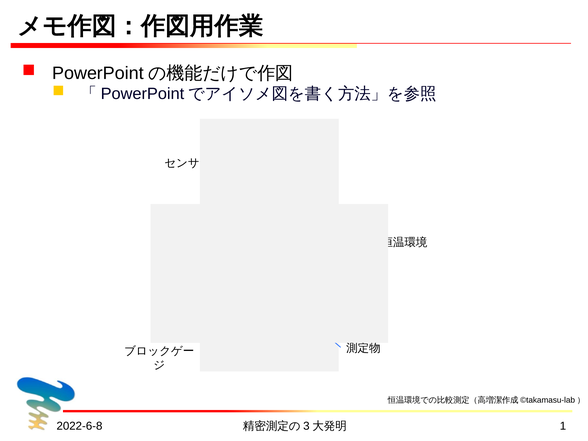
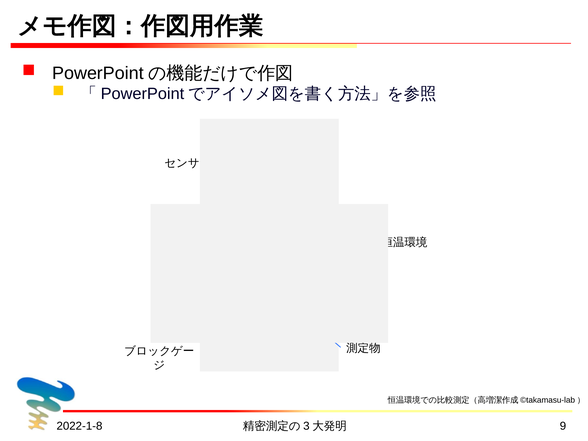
2022-6-8: 2022-6-8 -> 2022-1-8 (79, 426)
1: 1 -> 9 (563, 426)
